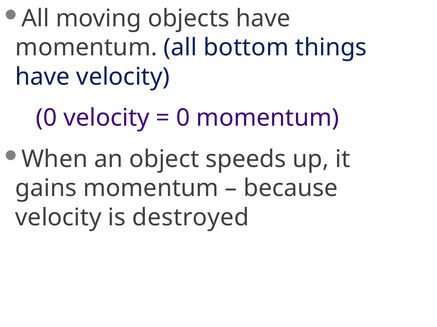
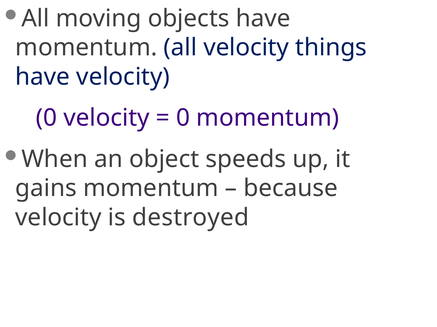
all bottom: bottom -> velocity (246, 48)
